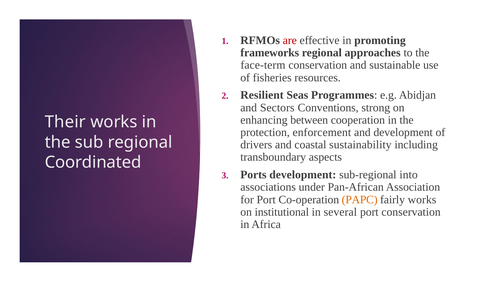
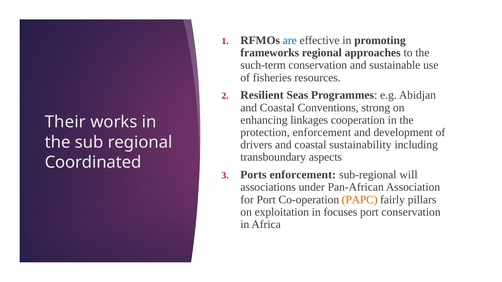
are colour: red -> blue (290, 40)
face-term: face-term -> such-term (263, 65)
Sectors: Sectors -> Coastal (277, 108)
between: between -> linkages (309, 120)
Ports development: development -> enforcement (303, 175)
into: into -> will (409, 175)
fairly works: works -> pillars (422, 200)
institutional: institutional -> exploitation (282, 212)
several: several -> focuses (340, 212)
